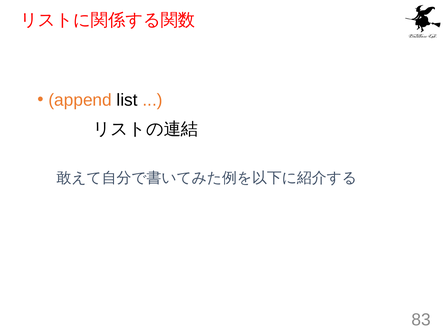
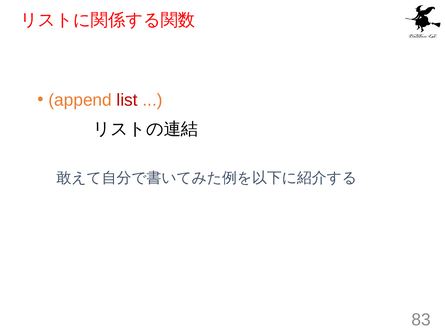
list colour: black -> red (127, 100)
